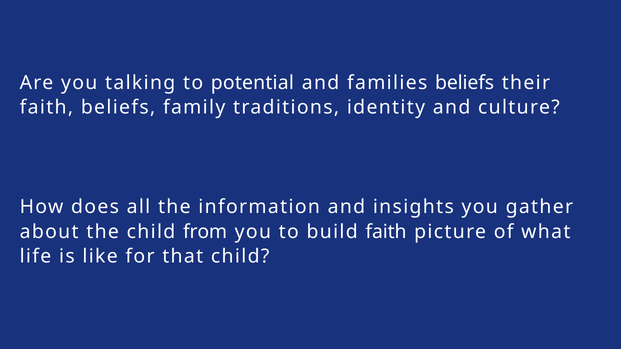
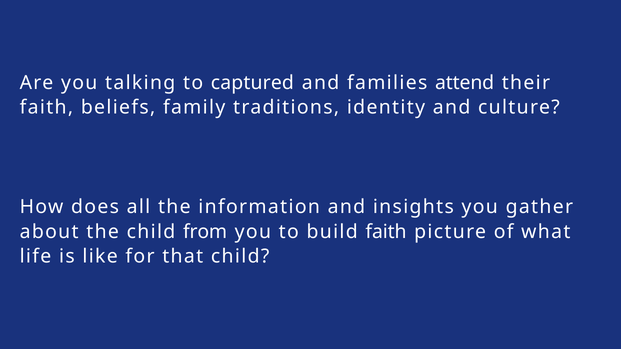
potential: potential -> captured (252, 83)
families beliefs: beliefs -> attend (465, 83)
